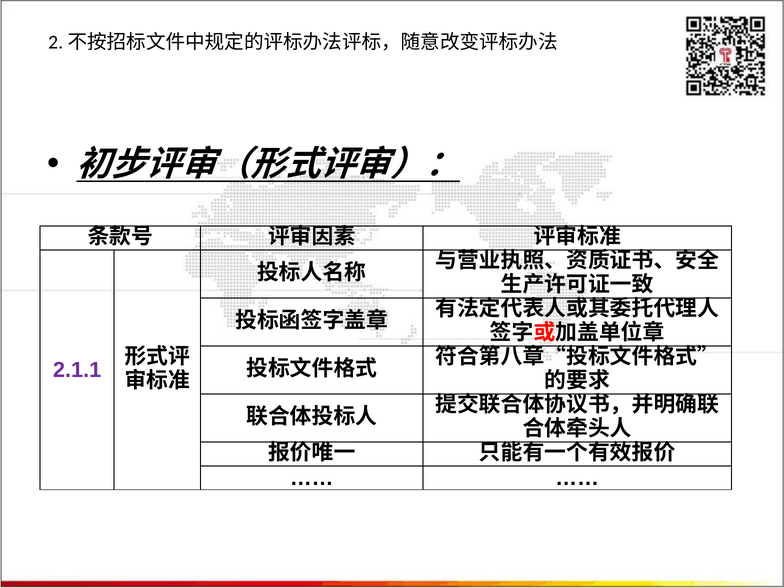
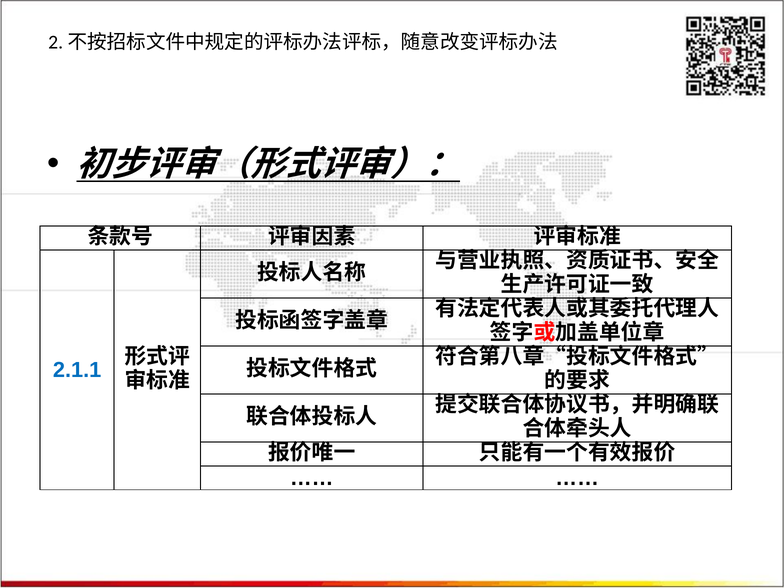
2.1.1 colour: purple -> blue (77, 370)
